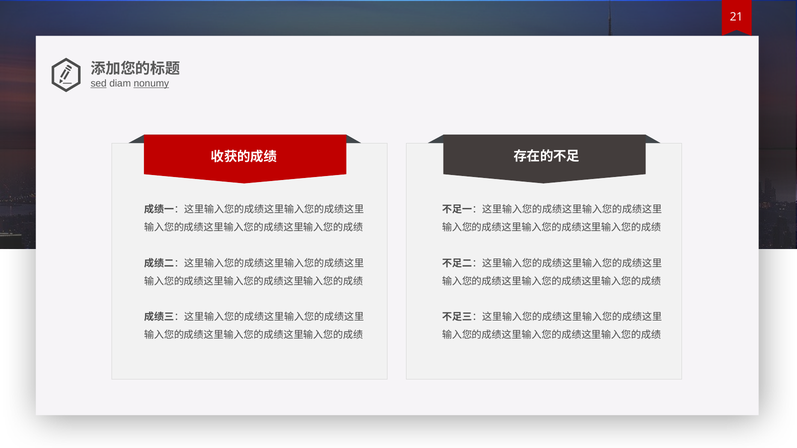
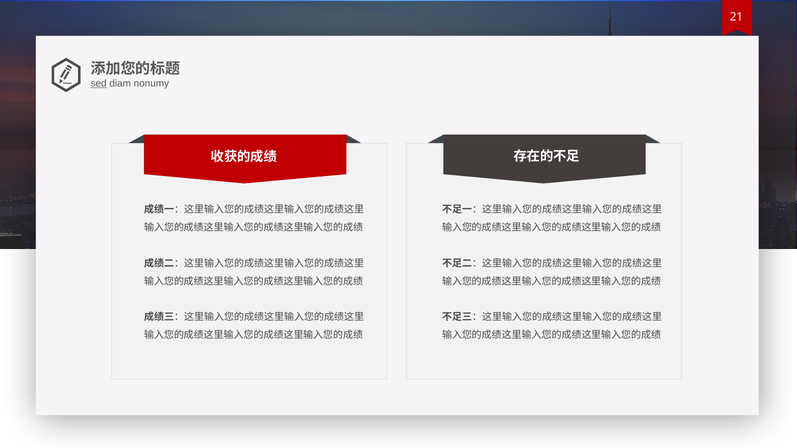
nonumy underline: present -> none (151, 84)
